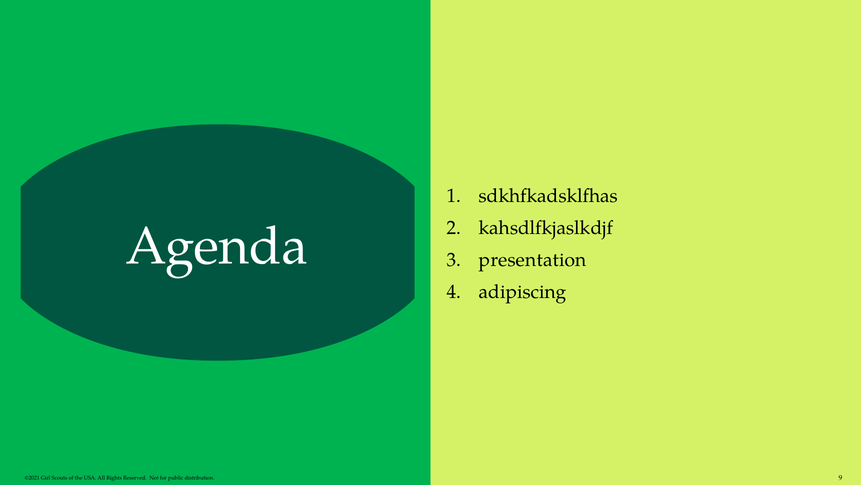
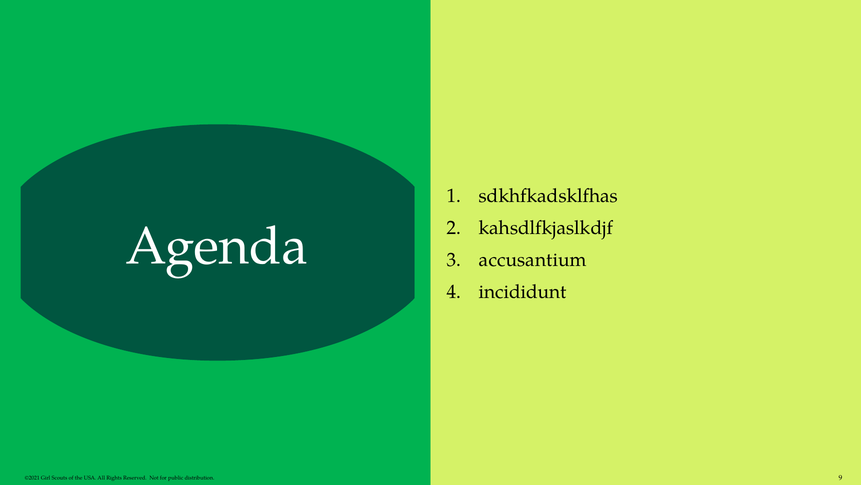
presentation: presentation -> accusantium (533, 259)
adipiscing: adipiscing -> incididunt (523, 291)
